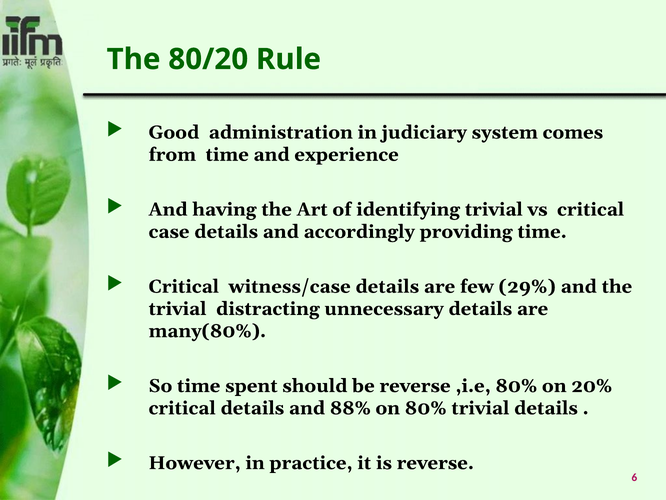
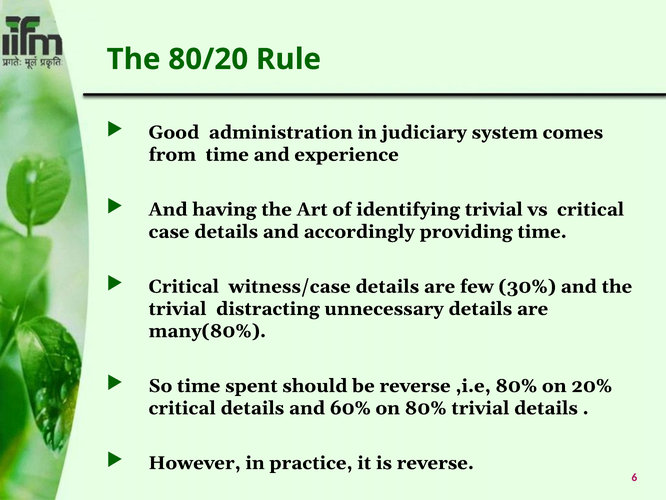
29%: 29% -> 30% (527, 286)
88%: 88% -> 60% (350, 408)
